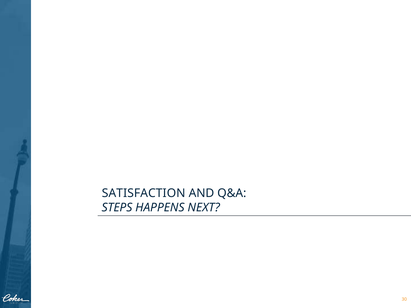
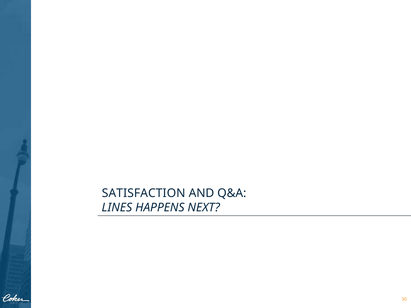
STEPS: STEPS -> LINES (117, 208)
